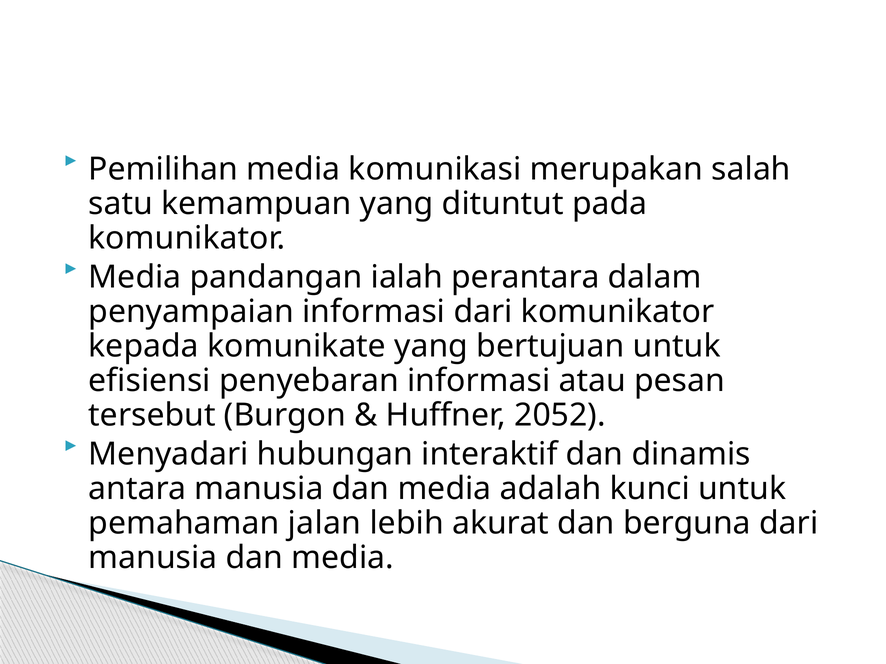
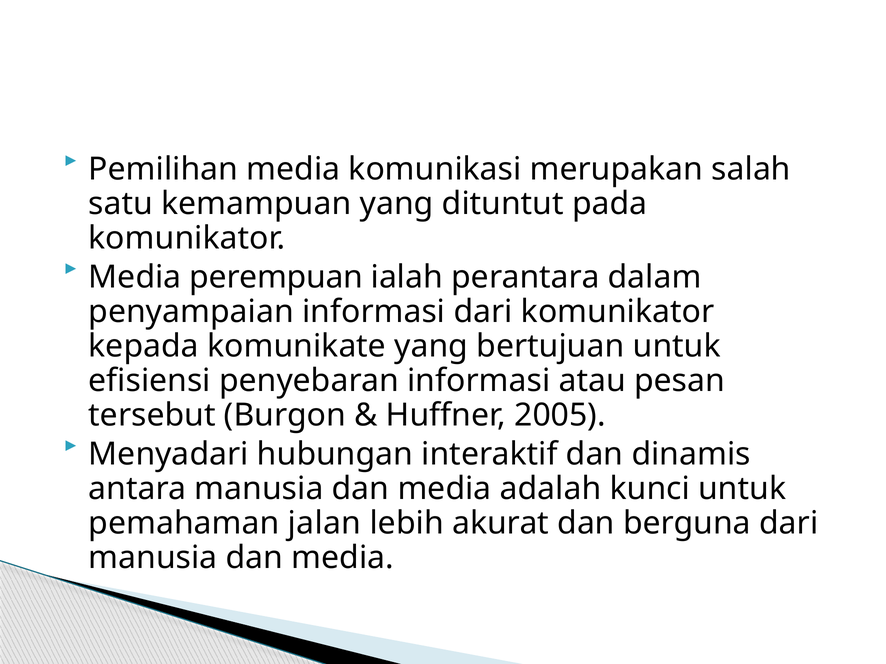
pandangan: pandangan -> perempuan (276, 277)
2052: 2052 -> 2005 (560, 415)
